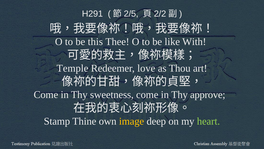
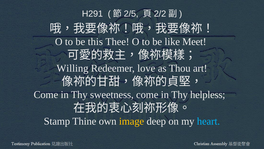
With: With -> Meet (194, 42)
Temple: Temple -> Willing (72, 68)
approve: approve -> helpless (208, 94)
heart colour: light green -> light blue (208, 121)
